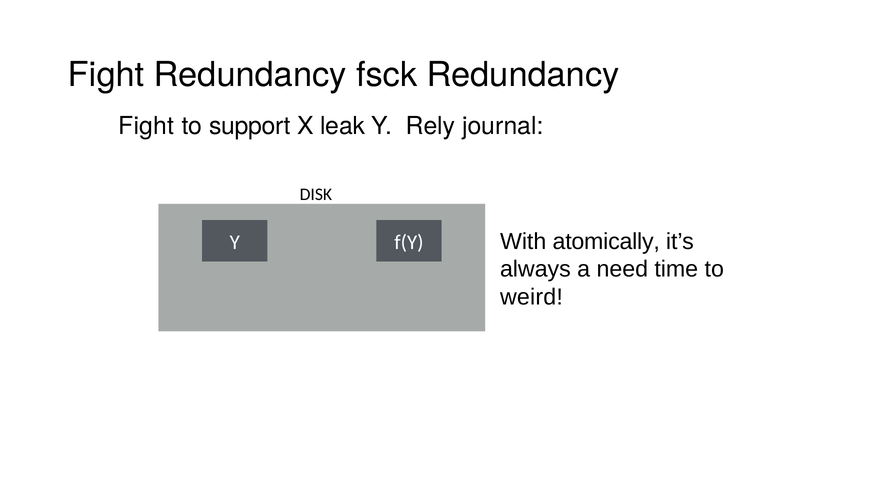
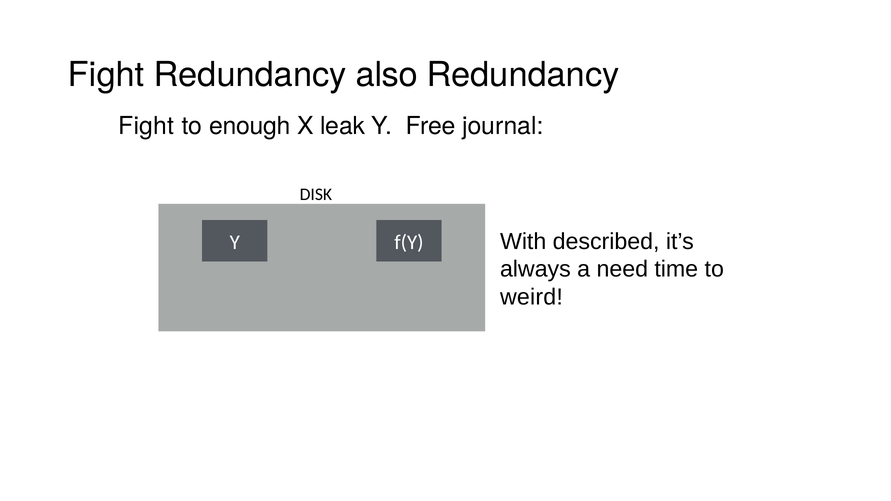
fsck: fsck -> also (387, 75)
support: support -> enough (250, 126)
Rely: Rely -> Free (431, 126)
atomically: atomically -> described (606, 241)
